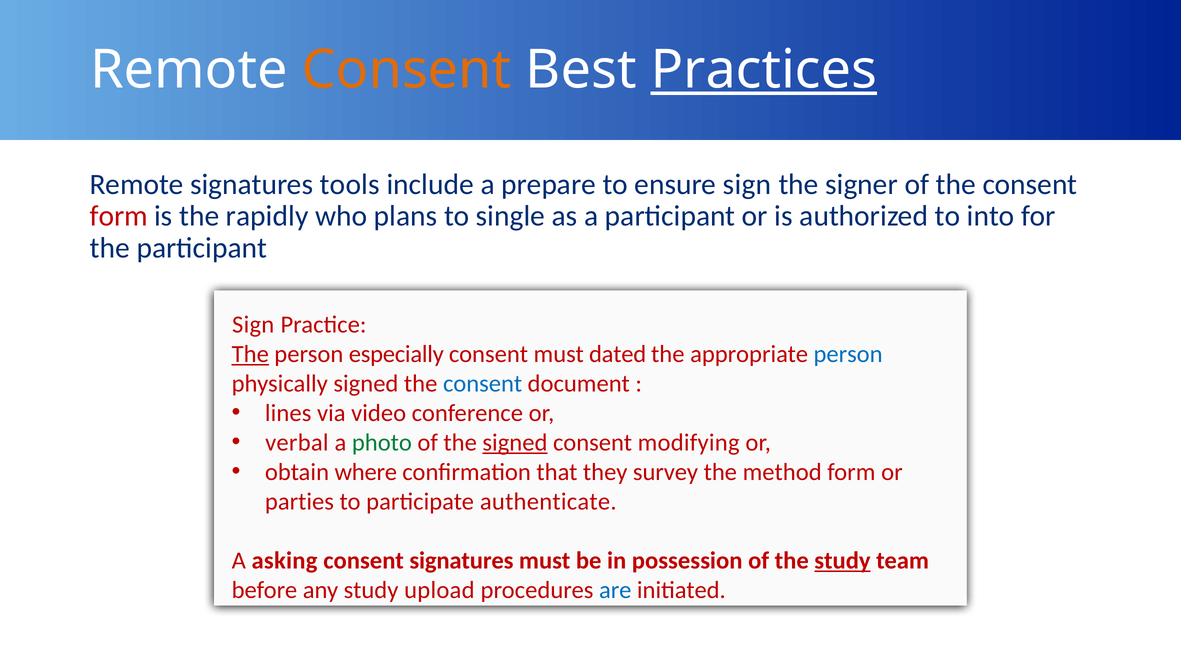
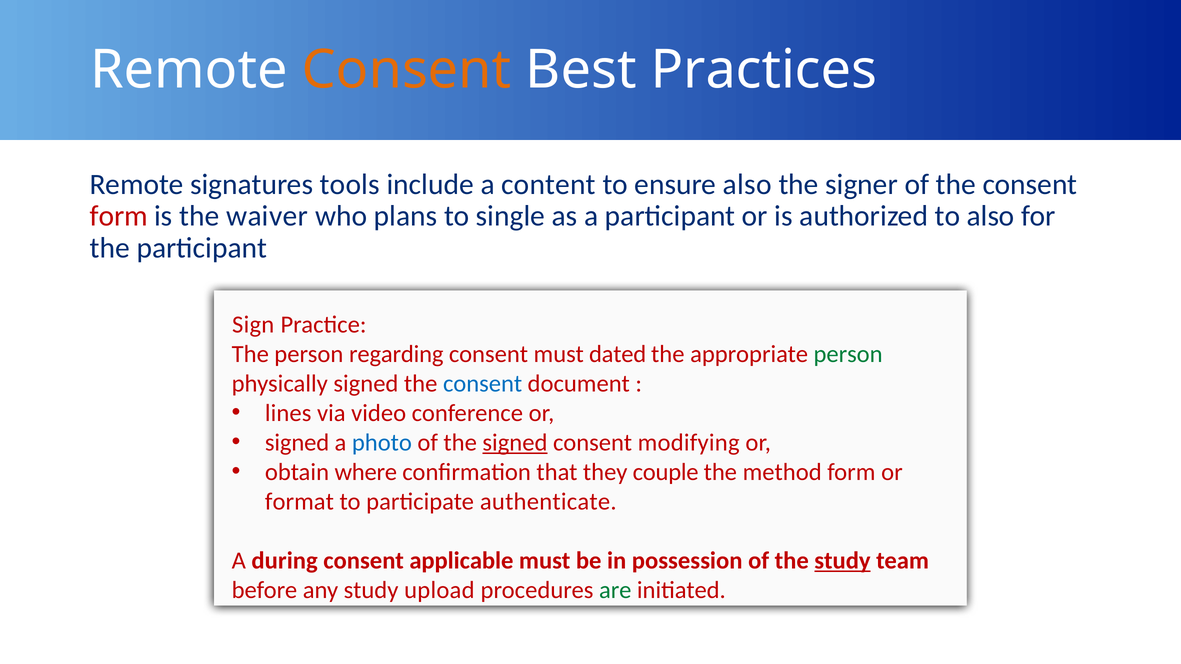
Practices underline: present -> none (764, 70)
prepare: prepare -> content (548, 184)
ensure sign: sign -> also (747, 184)
rapidly: rapidly -> waiver (267, 216)
to into: into -> also (991, 216)
The underline: present -> none (250, 354)
especially: especially -> regarding (396, 354)
person colour: blue -> green (848, 354)
verbal: verbal -> signed (297, 443)
photo colour: green -> blue (382, 443)
survey: survey -> couple (666, 472)
parties: parties -> format (299, 502)
asking: asking -> during (285, 561)
consent signatures: signatures -> applicable (461, 561)
are colour: blue -> green (615, 591)
